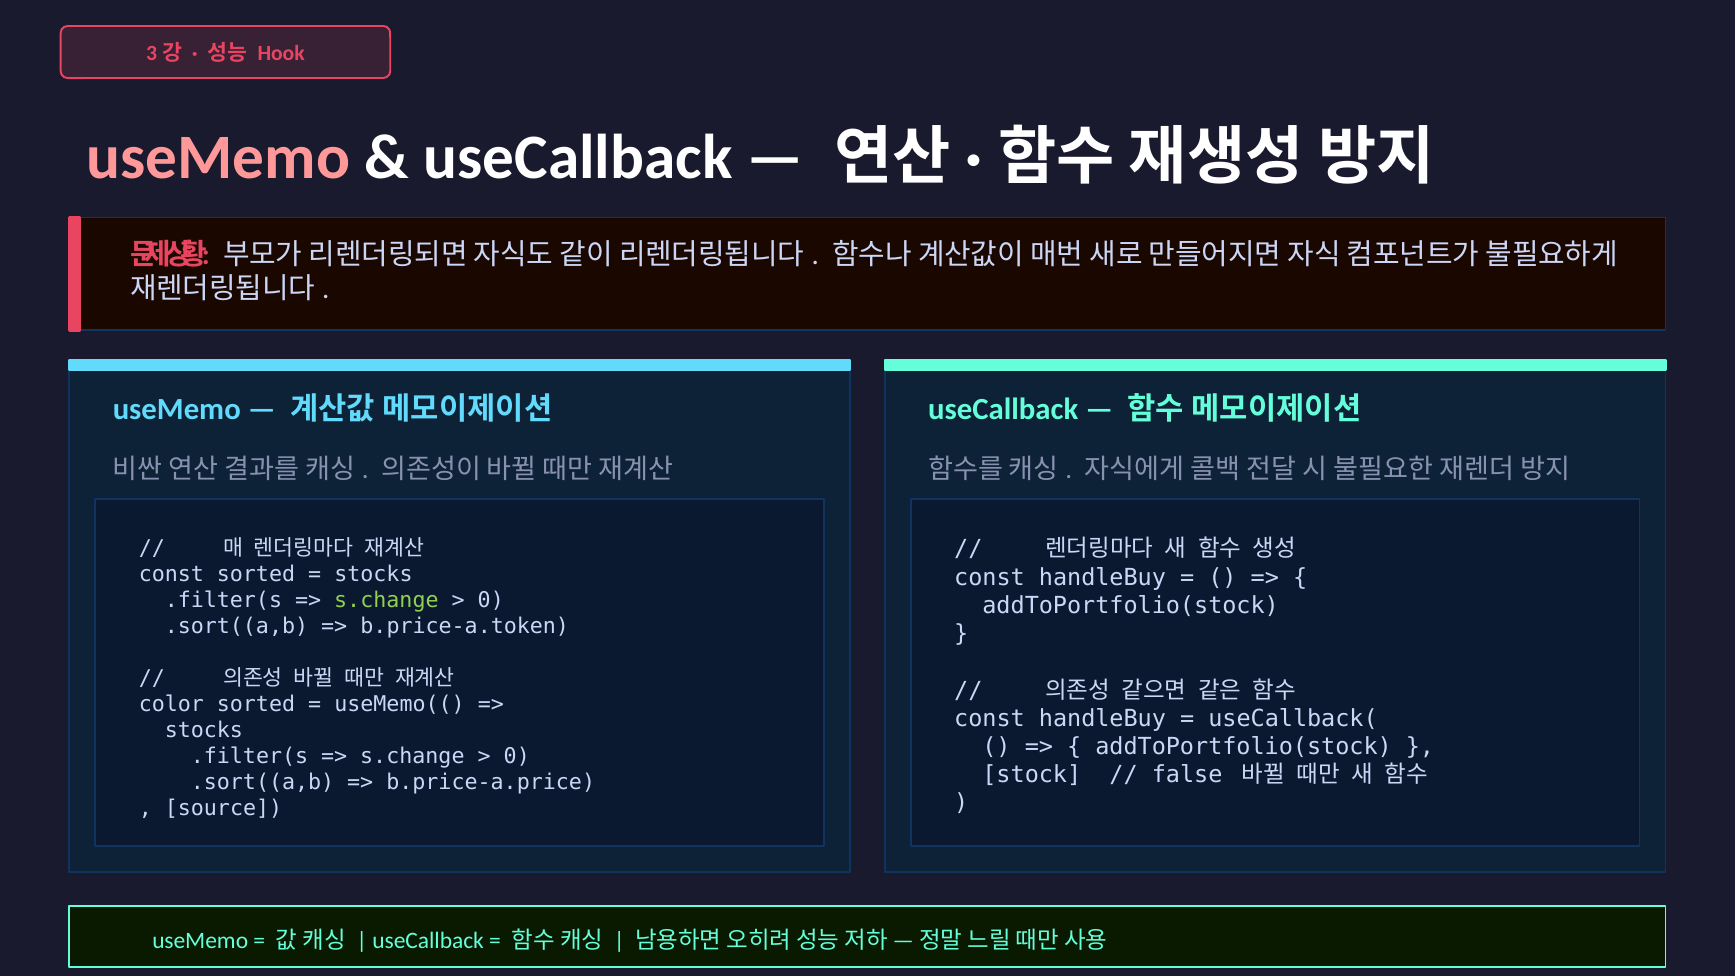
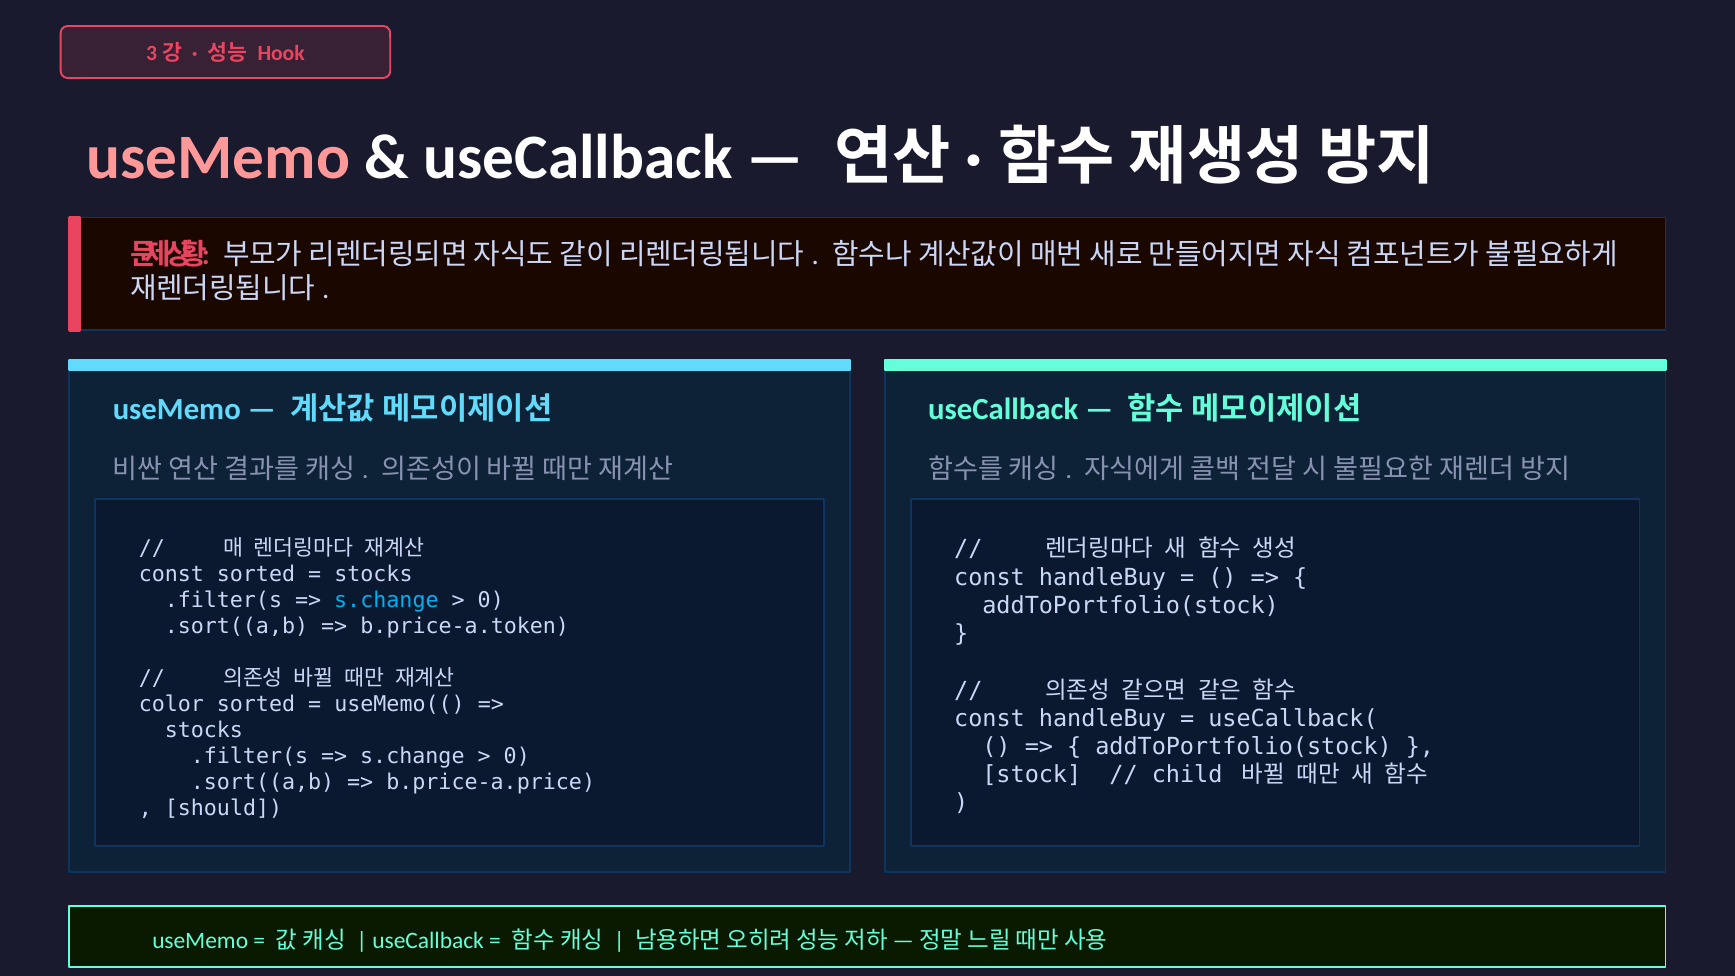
s.change colour: light green -> light blue (386, 600)
false: false -> child (1187, 775)
source: source -> should (223, 808)
